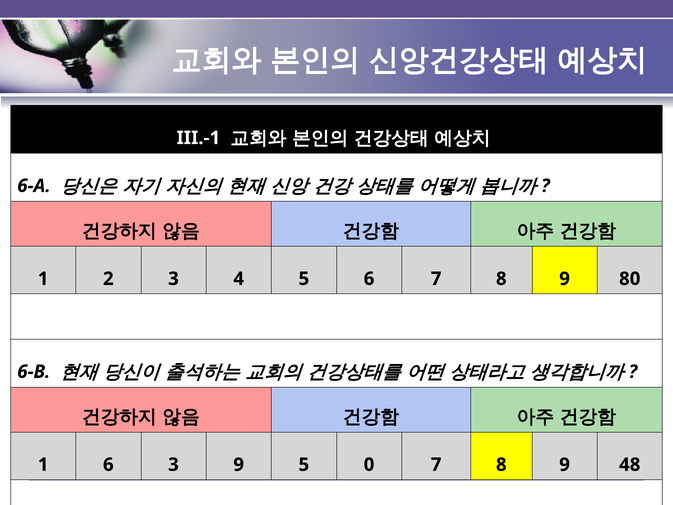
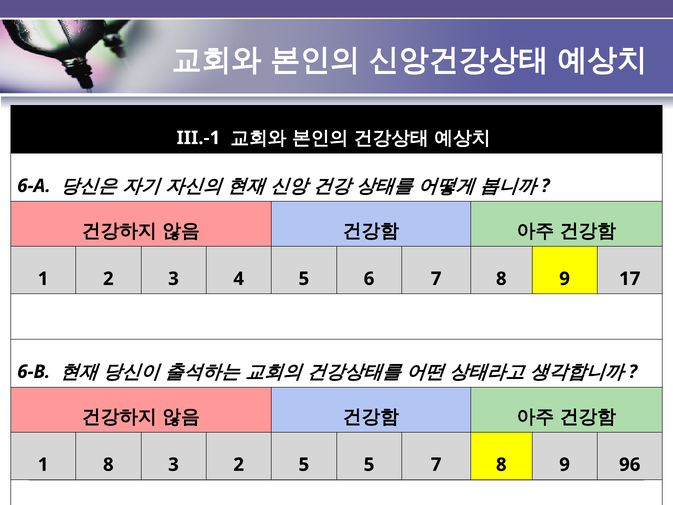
80: 80 -> 17 (630, 279)
1 6: 6 -> 8 (108, 464)
3 9: 9 -> 2 (239, 464)
5 0: 0 -> 5 (369, 464)
48: 48 -> 96 (630, 464)
